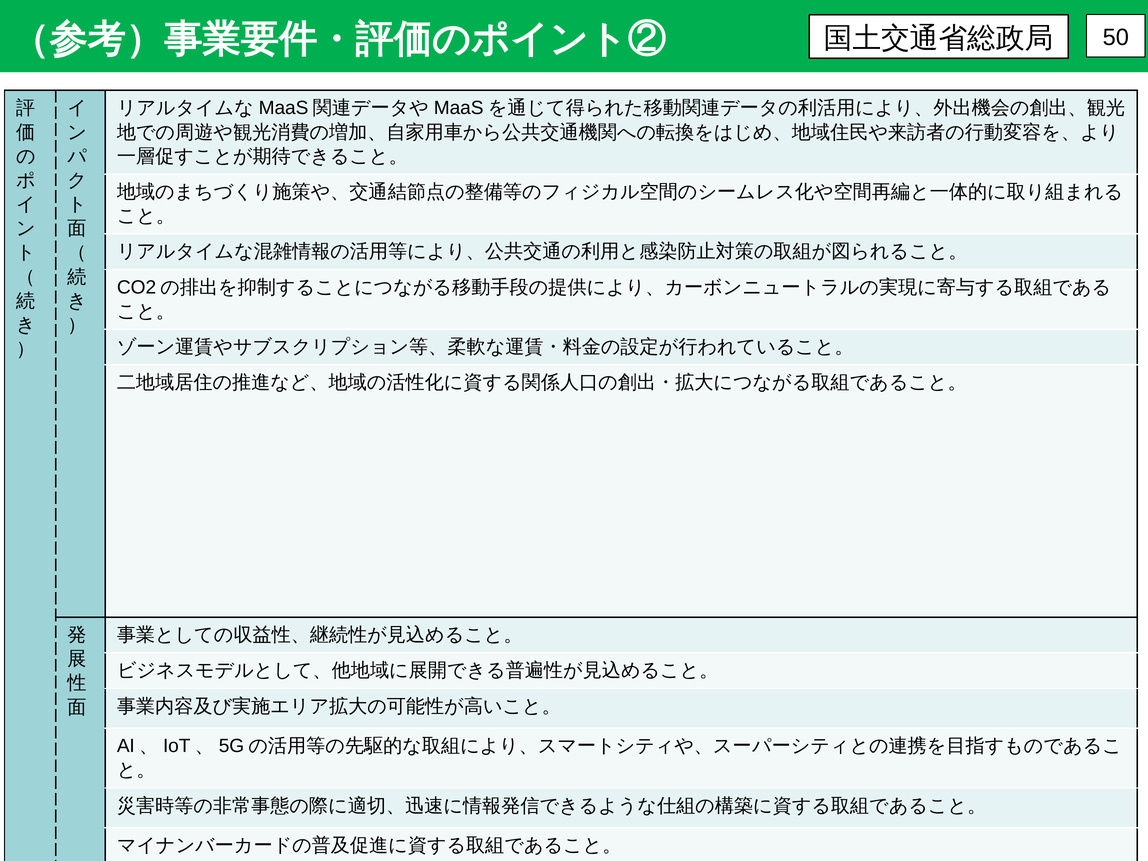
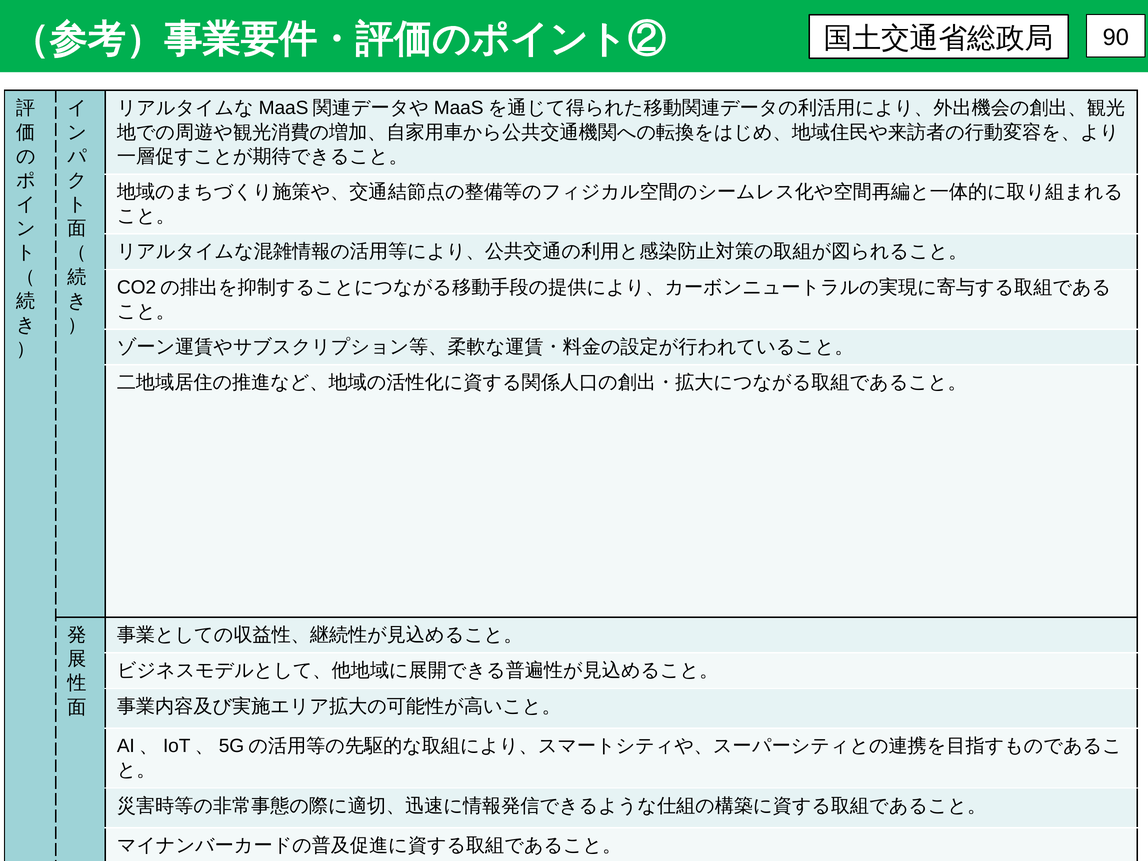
50: 50 -> 90 (1116, 38)
